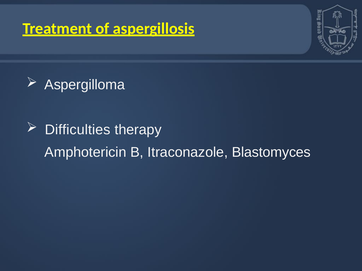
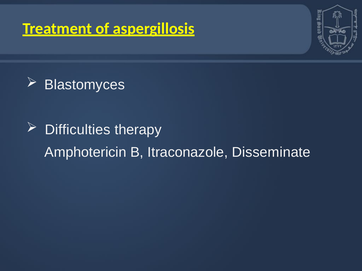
Aspergilloma: Aspergilloma -> Blastomyces (85, 85)
Blastomyces: Blastomyces -> Disseminate (271, 152)
